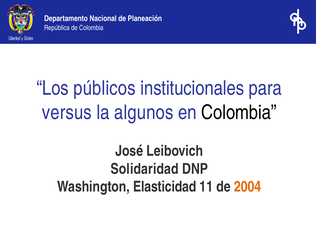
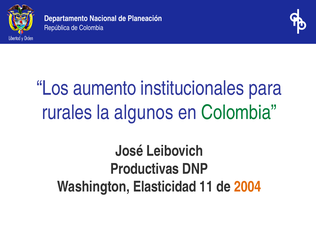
públicos: públicos -> aumento (105, 88)
versus: versus -> rurales (67, 112)
Colombia colour: black -> green (239, 112)
Solidaridad: Solidaridad -> Productivas (145, 169)
